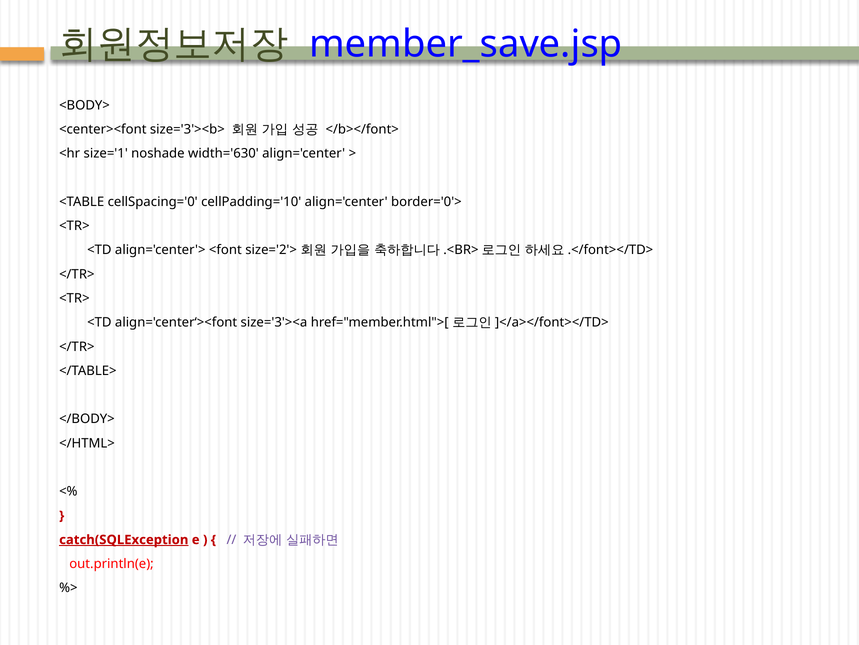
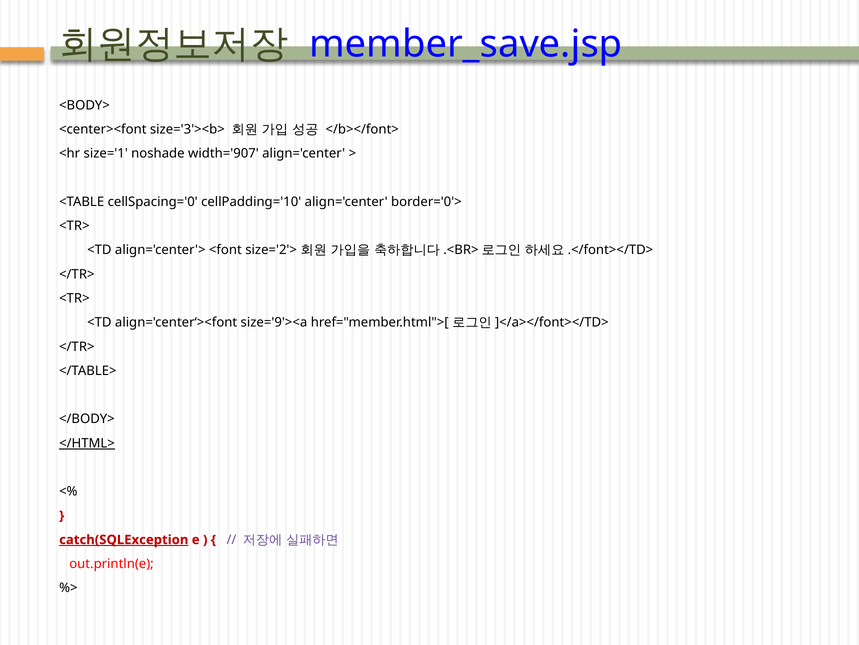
width='630: width='630 -> width='907 (223, 153)
size='3'><a: size='3'><a -> size='9'><a (274, 322)
</HTML> underline: none -> present (87, 443)
